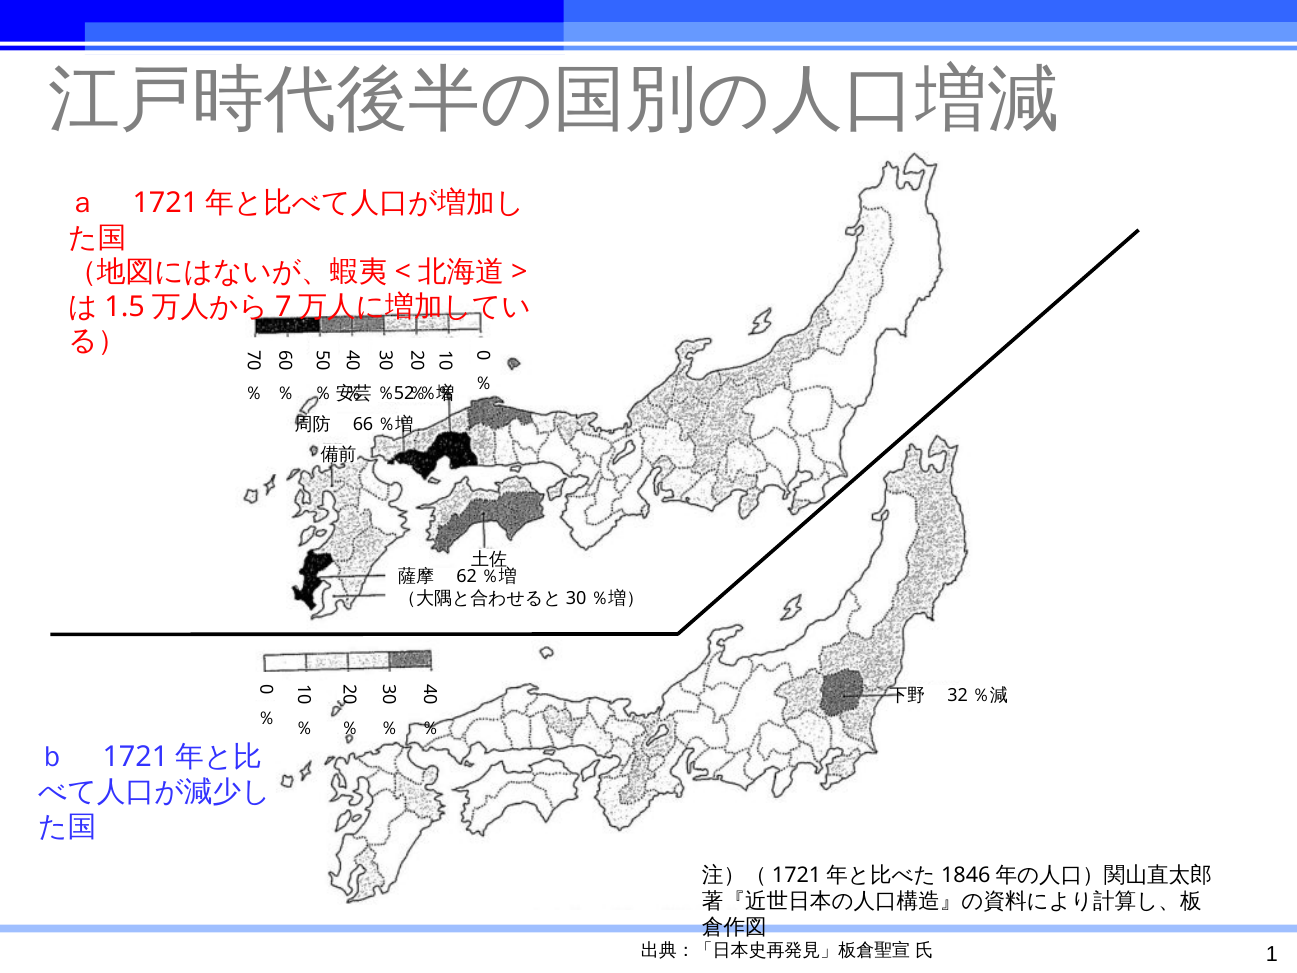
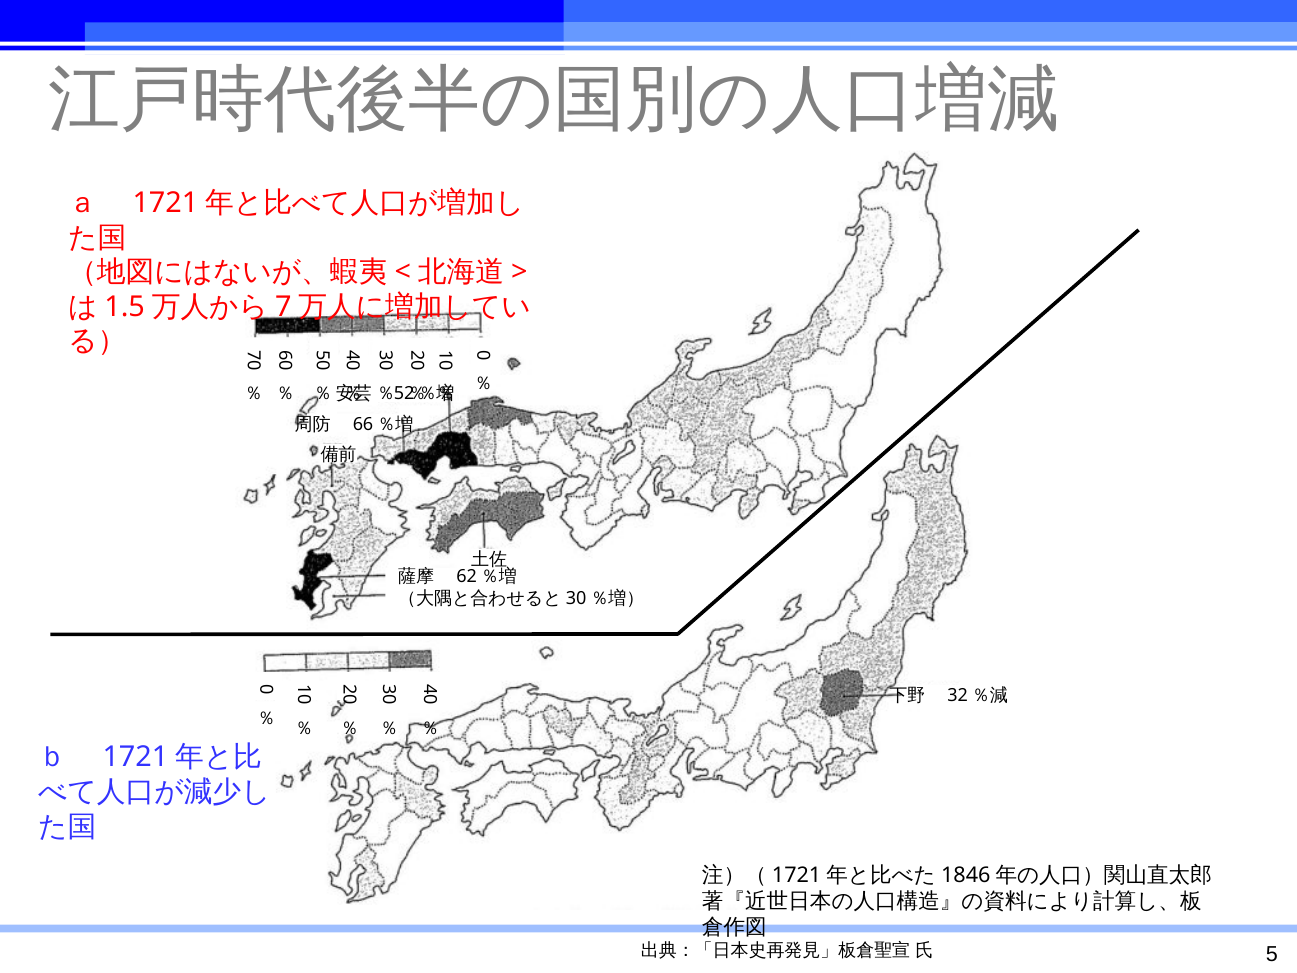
1: 1 -> 5 (1272, 954)
